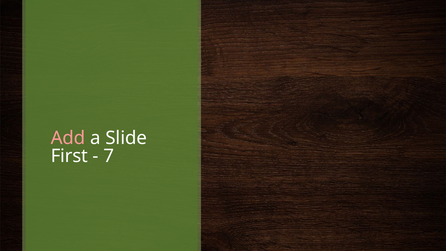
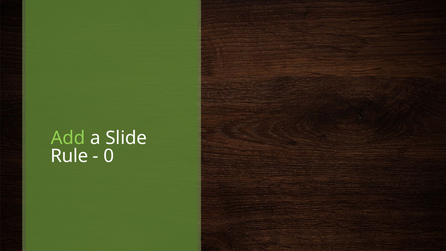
Add colour: pink -> light green (68, 138)
First: First -> Rule (69, 156)
7: 7 -> 0 (109, 156)
